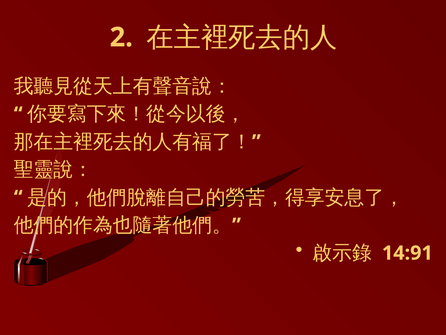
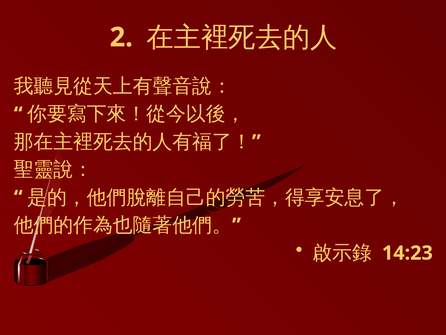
14:91: 14:91 -> 14:23 (407, 253)
